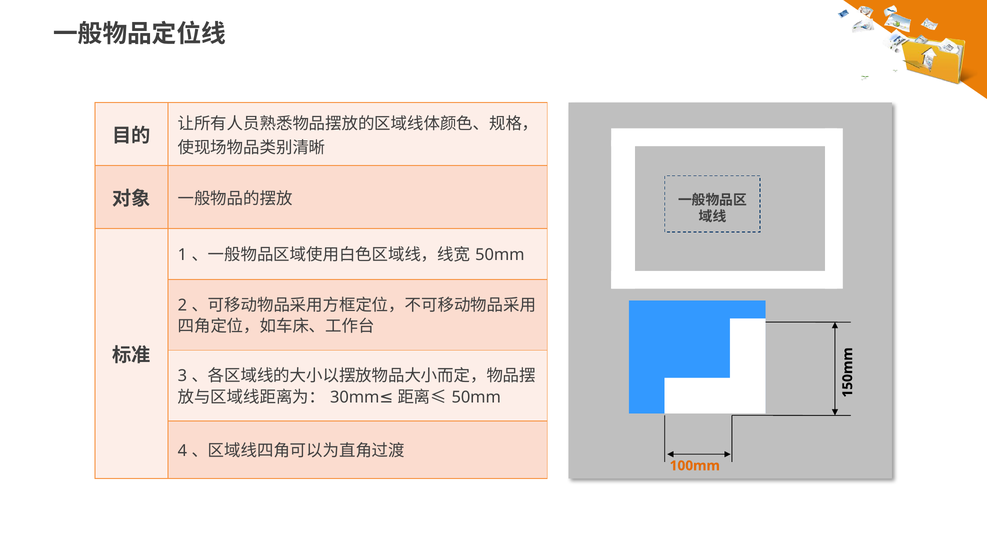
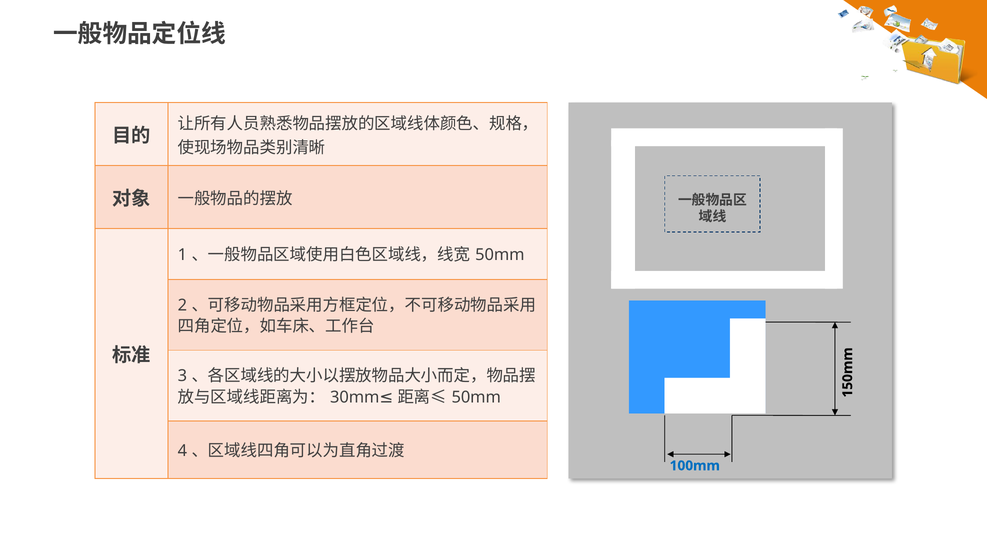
100mm colour: orange -> blue (695, 466)
